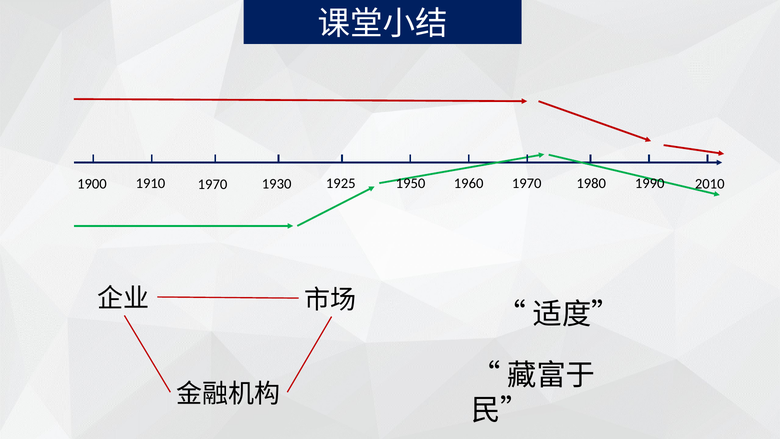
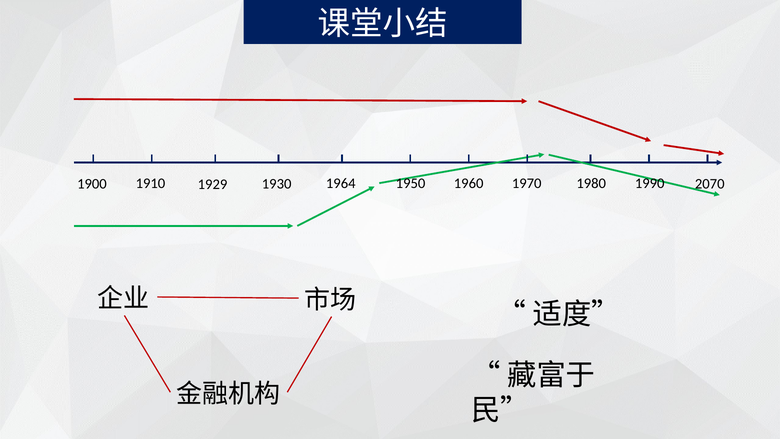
1910 1970: 1970 -> 1929 (213, 184)
1925: 1925 -> 1964 (341, 184)
2010: 2010 -> 2070 (710, 184)
